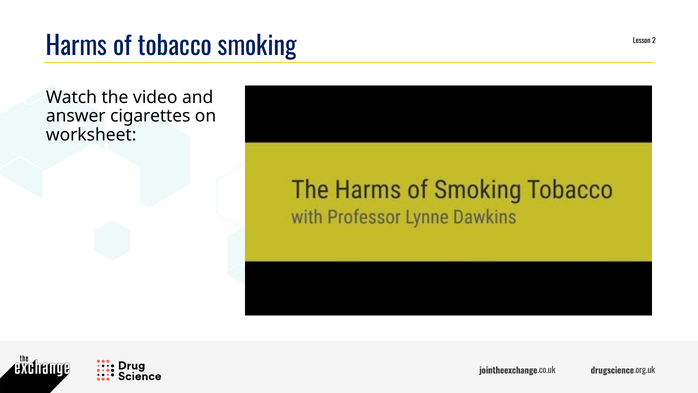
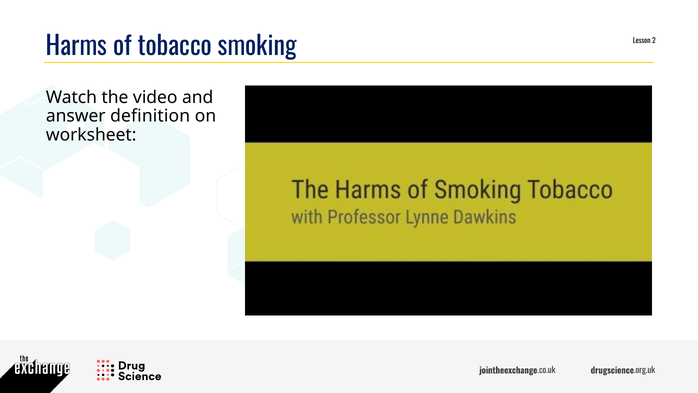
cigarettes: cigarettes -> definition (150, 116)
